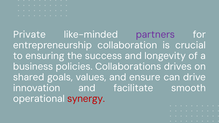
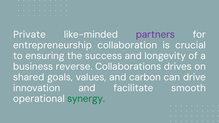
policies: policies -> reverse (74, 67)
ensure: ensure -> carbon (145, 77)
synergy colour: red -> green (86, 99)
